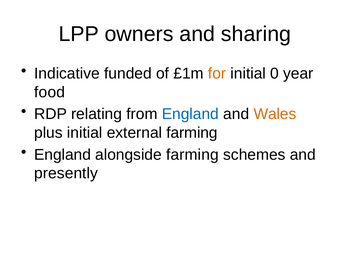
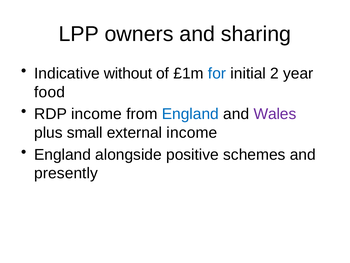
funded: funded -> without (128, 73)
for colour: orange -> blue (217, 73)
0: 0 -> 2 (275, 73)
RDP relating: relating -> income (96, 114)
Wales colour: orange -> purple (275, 114)
plus initial: initial -> small (85, 133)
external farming: farming -> income (192, 133)
alongside farming: farming -> positive (192, 154)
